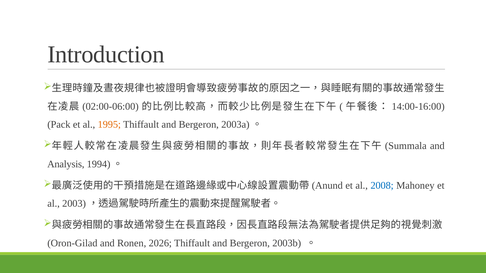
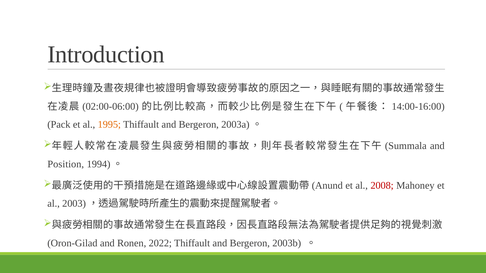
Analysis: Analysis -> Position (66, 164)
2008 colour: blue -> red (382, 186)
2026: 2026 -> 2022 (160, 243)
